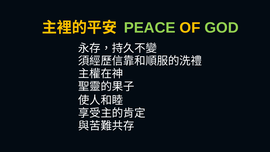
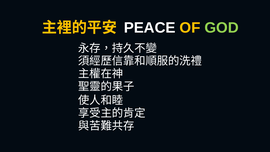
PEACE colour: light green -> white (150, 28)
